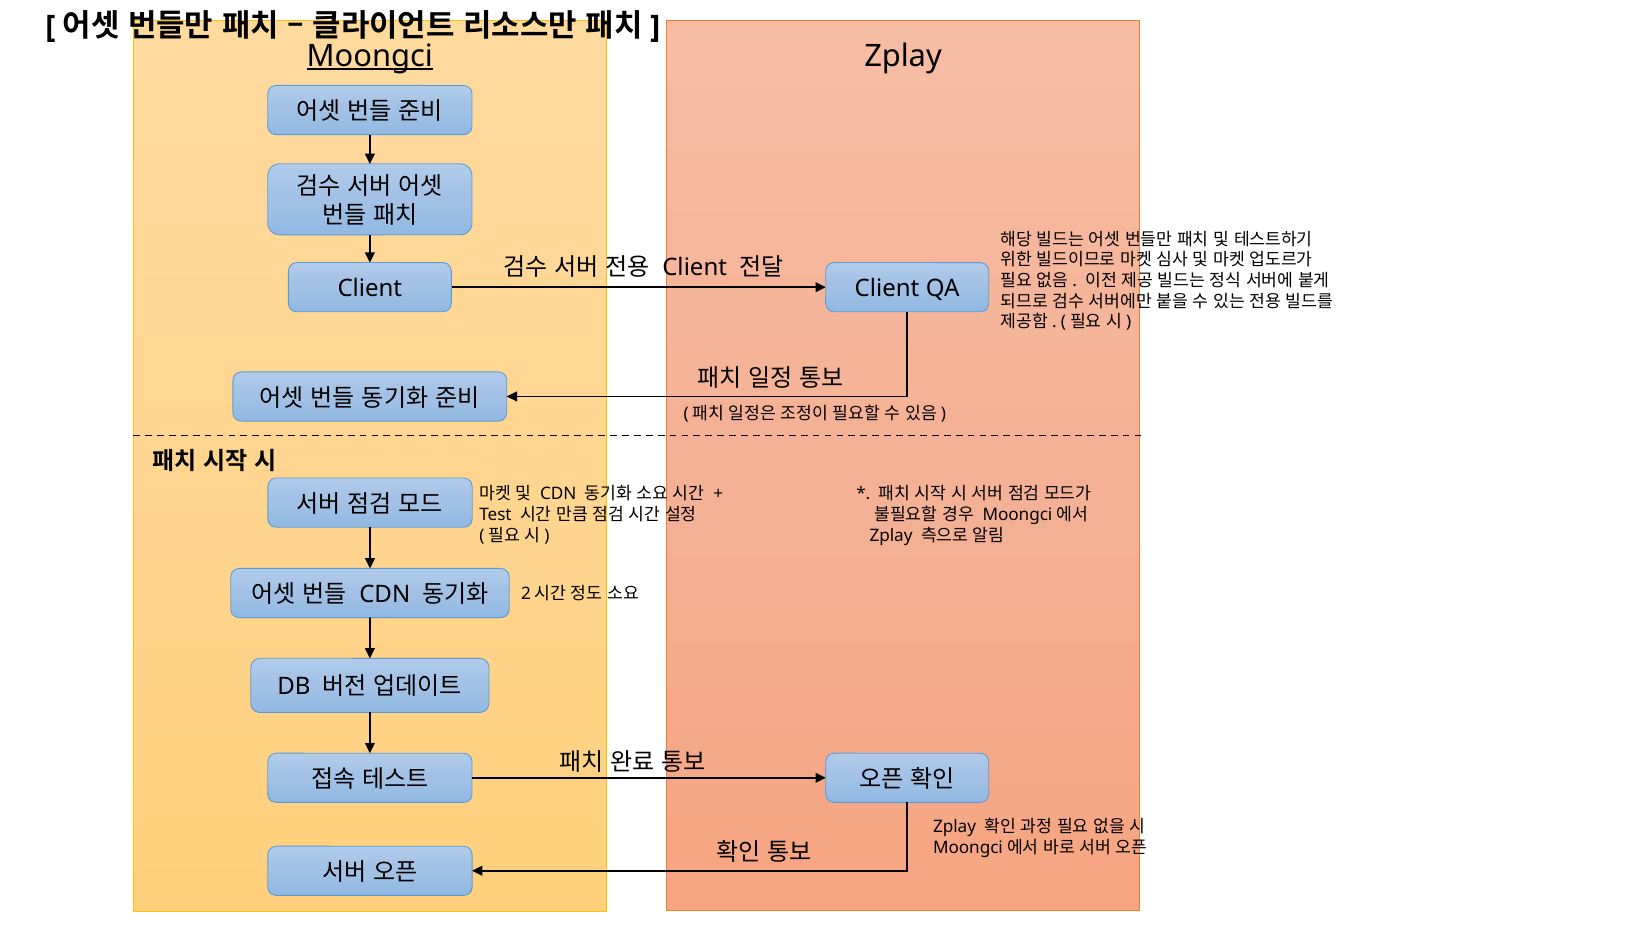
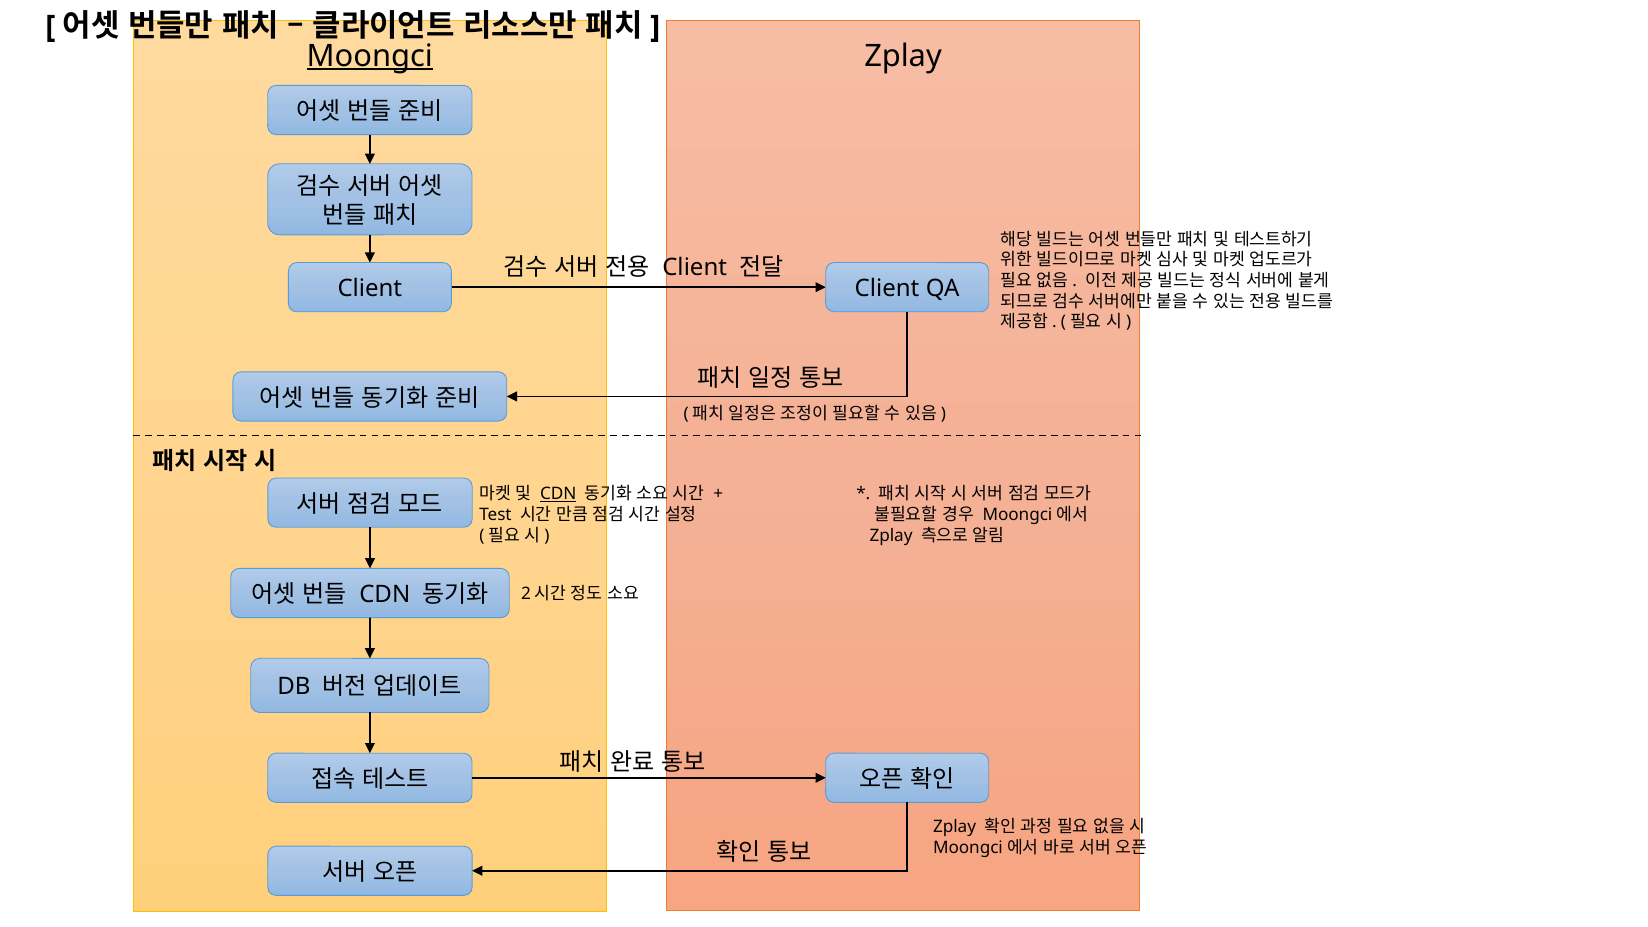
CDN underline: none -> present (558, 494)
